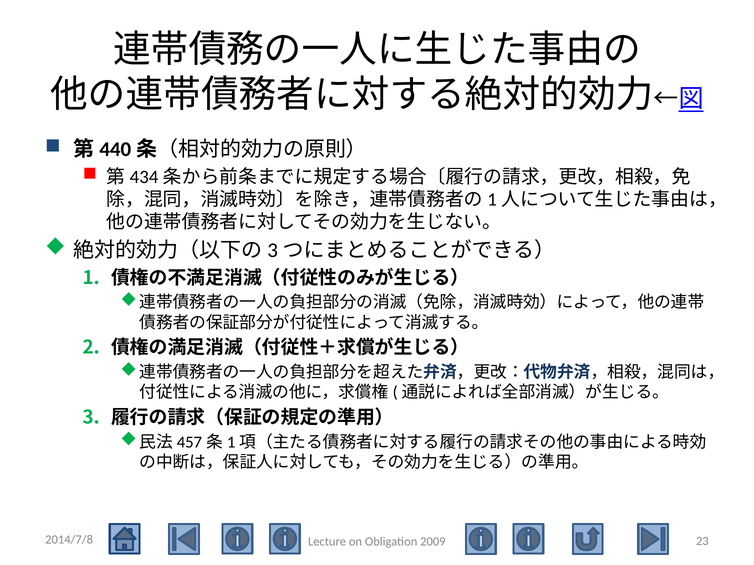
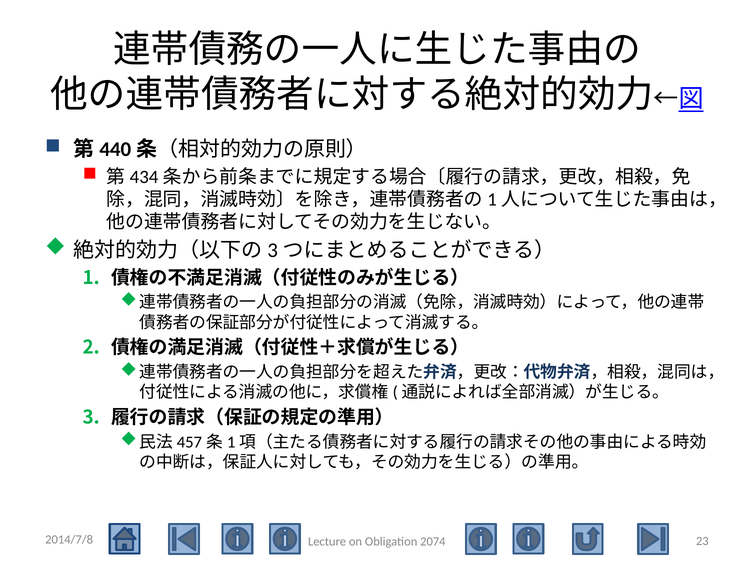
2009: 2009 -> 2074 (433, 542)
